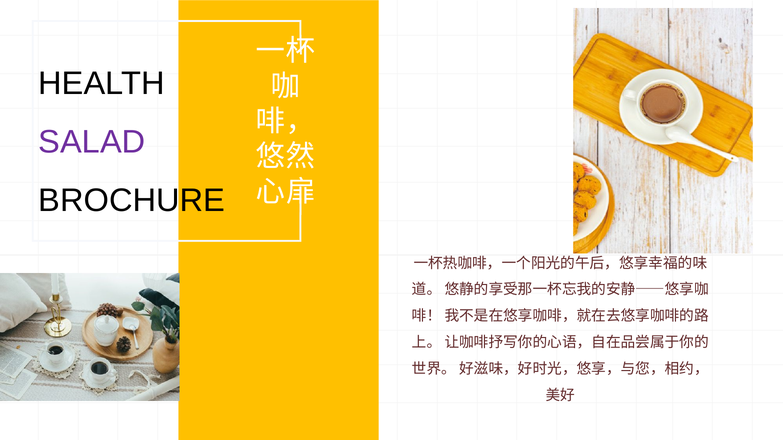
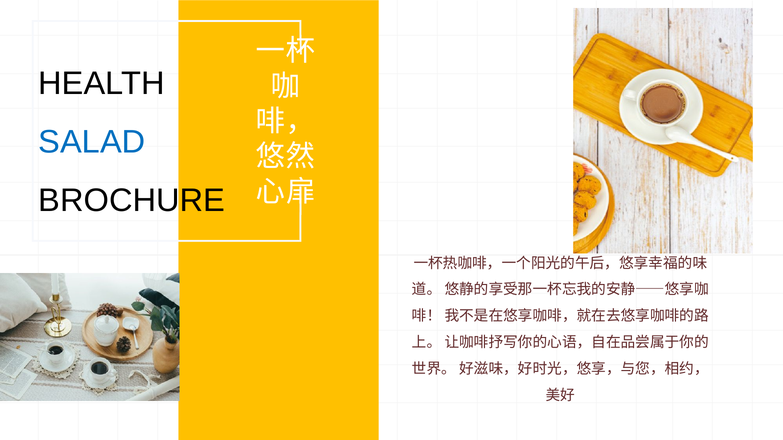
SALAD colour: purple -> blue (92, 142)
